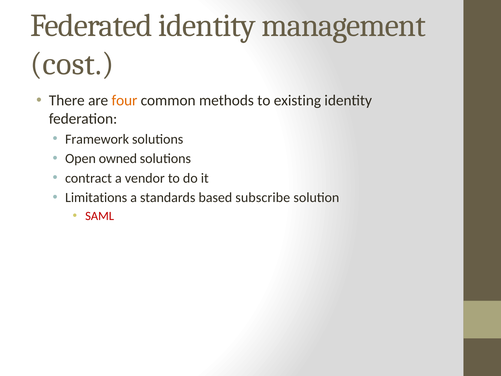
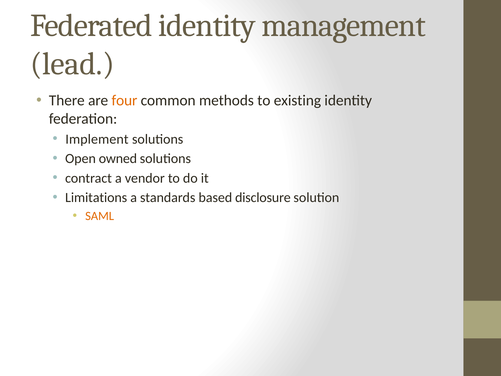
cost: cost -> lead (72, 64)
Framework: Framework -> Implement (97, 139)
subscribe: subscribe -> disclosure (263, 197)
SAML colour: red -> orange (100, 216)
